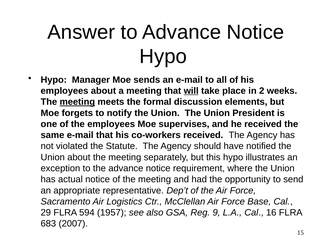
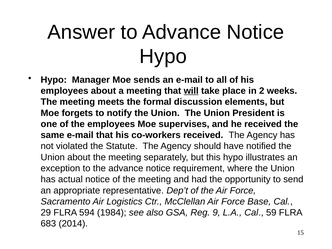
meeting underline: present -> none (77, 102)
1957: 1957 -> 1984 (112, 213)
16: 16 -> 59 (271, 213)
2007: 2007 -> 2014 (73, 224)
